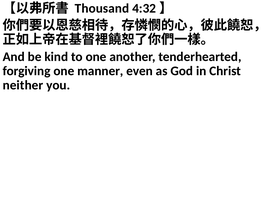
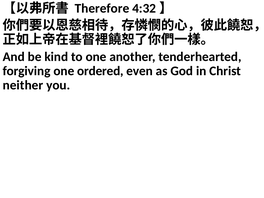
Thousand: Thousand -> Therefore (102, 8)
manner: manner -> ordered (100, 71)
